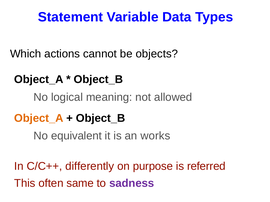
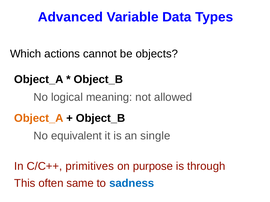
Statement: Statement -> Advanced (70, 17)
works: works -> single (155, 136)
differently: differently -> primitives (90, 167)
referred: referred -> through (206, 167)
sadness colour: purple -> blue (132, 184)
